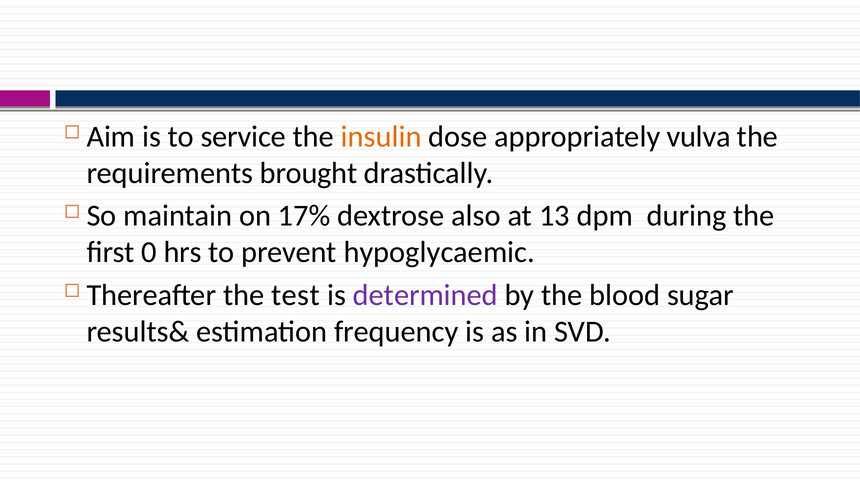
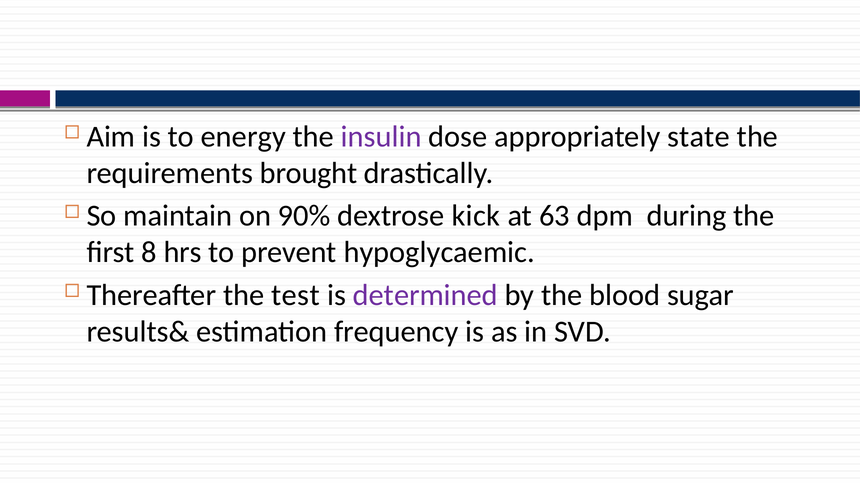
service: service -> energy (243, 136)
insulin colour: orange -> purple (381, 136)
vulva: vulva -> state (699, 136)
17%: 17% -> 90% (304, 216)
also: also -> kick (476, 216)
13: 13 -> 63 (554, 216)
0: 0 -> 8 (149, 252)
